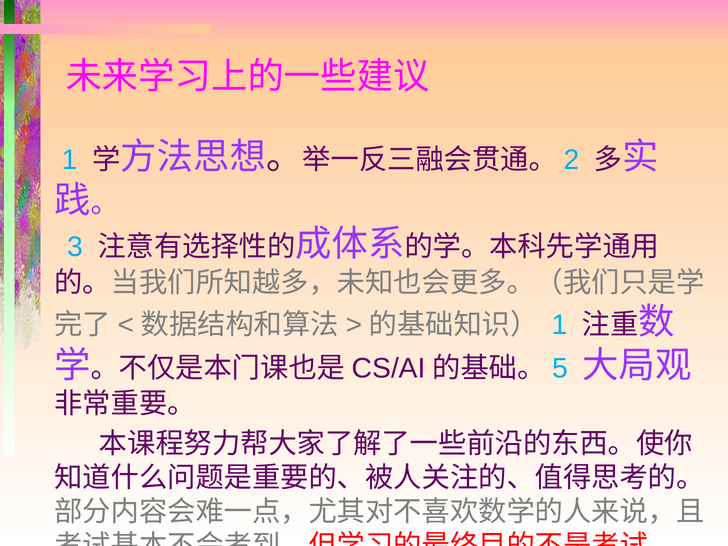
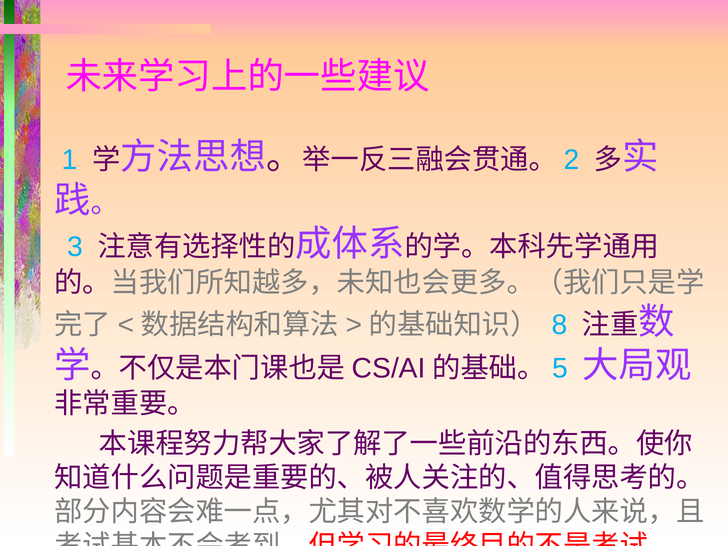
1: 1 -> 8 (559, 325)
